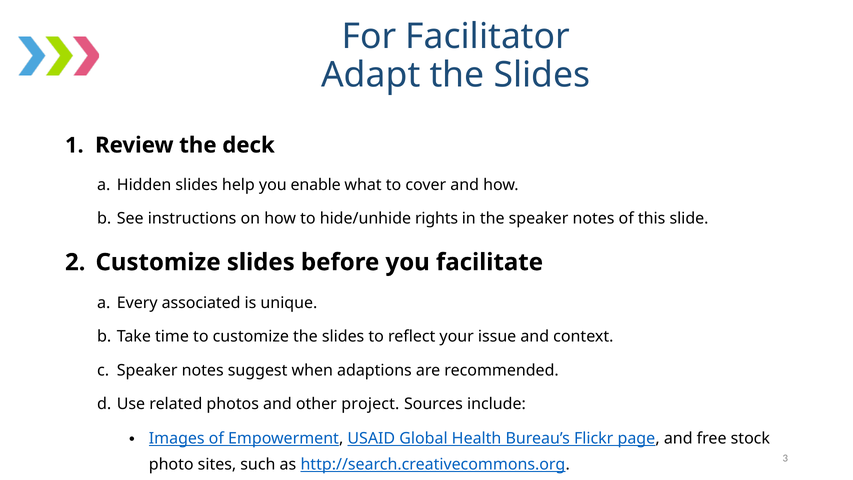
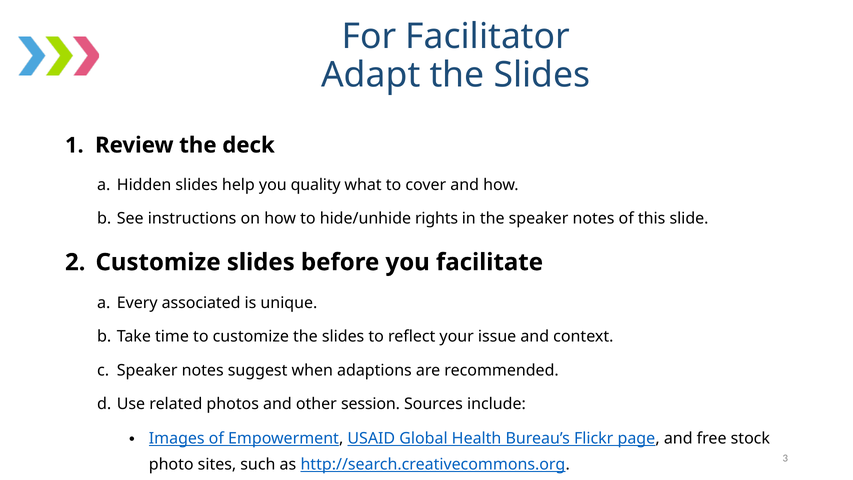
enable: enable -> quality (316, 185)
project: project -> session (370, 404)
